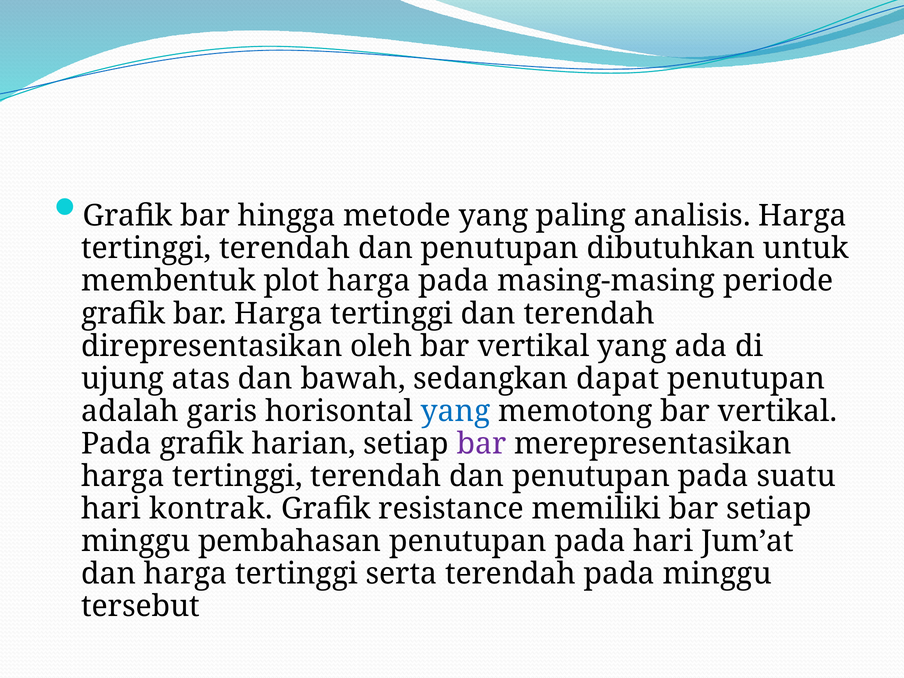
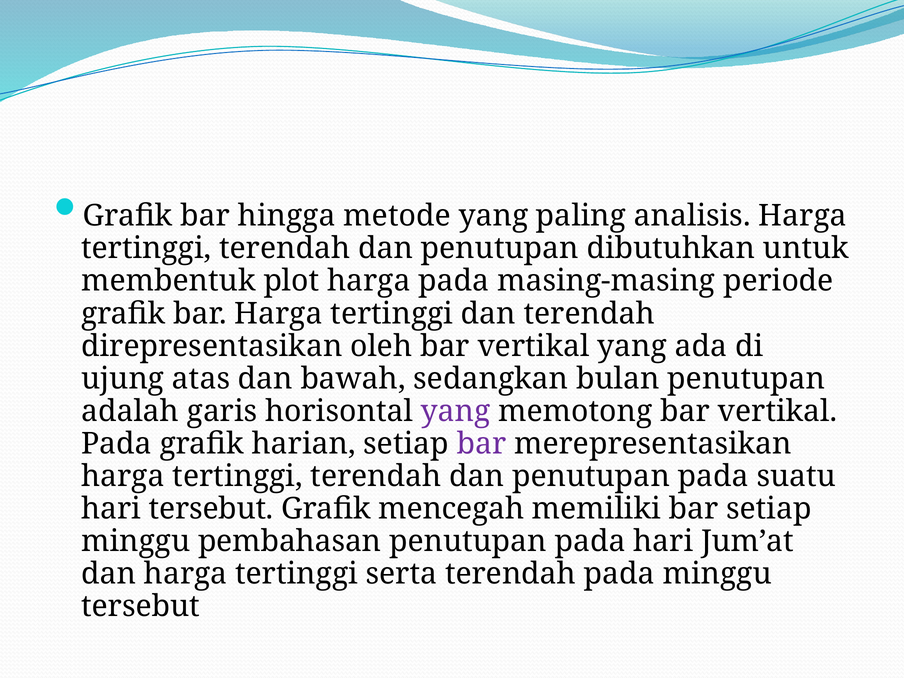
dapat: dapat -> bulan (618, 379)
yang colour: blue -> purple (456, 411)
hari kontrak: kontrak -> tersebut (211, 509)
resistance: resistance -> mencegah (451, 509)
